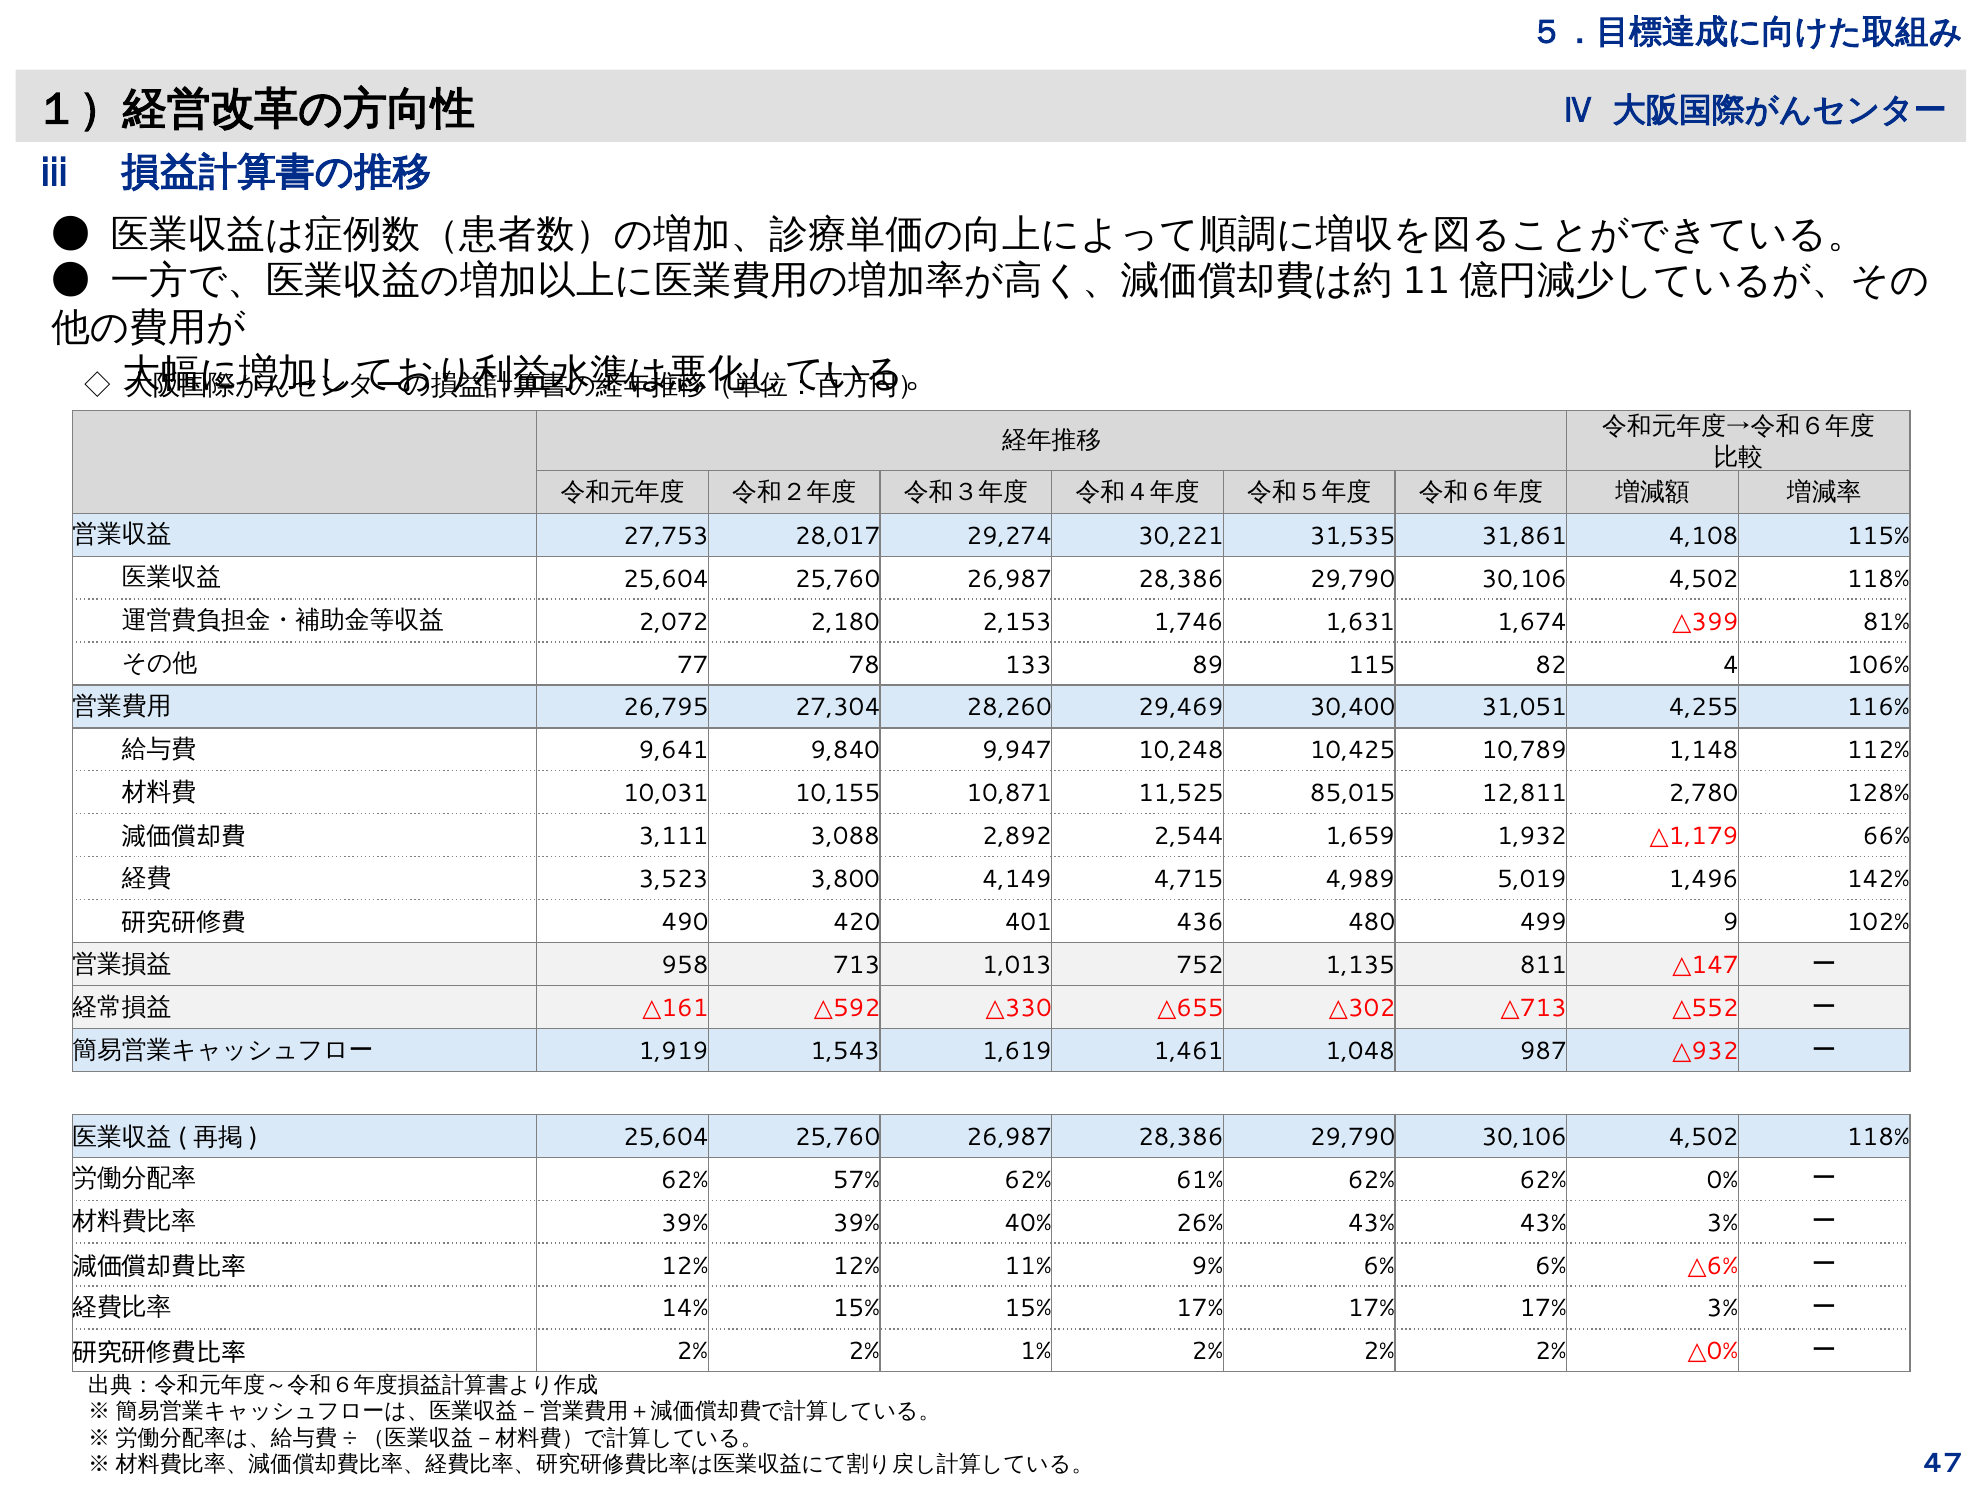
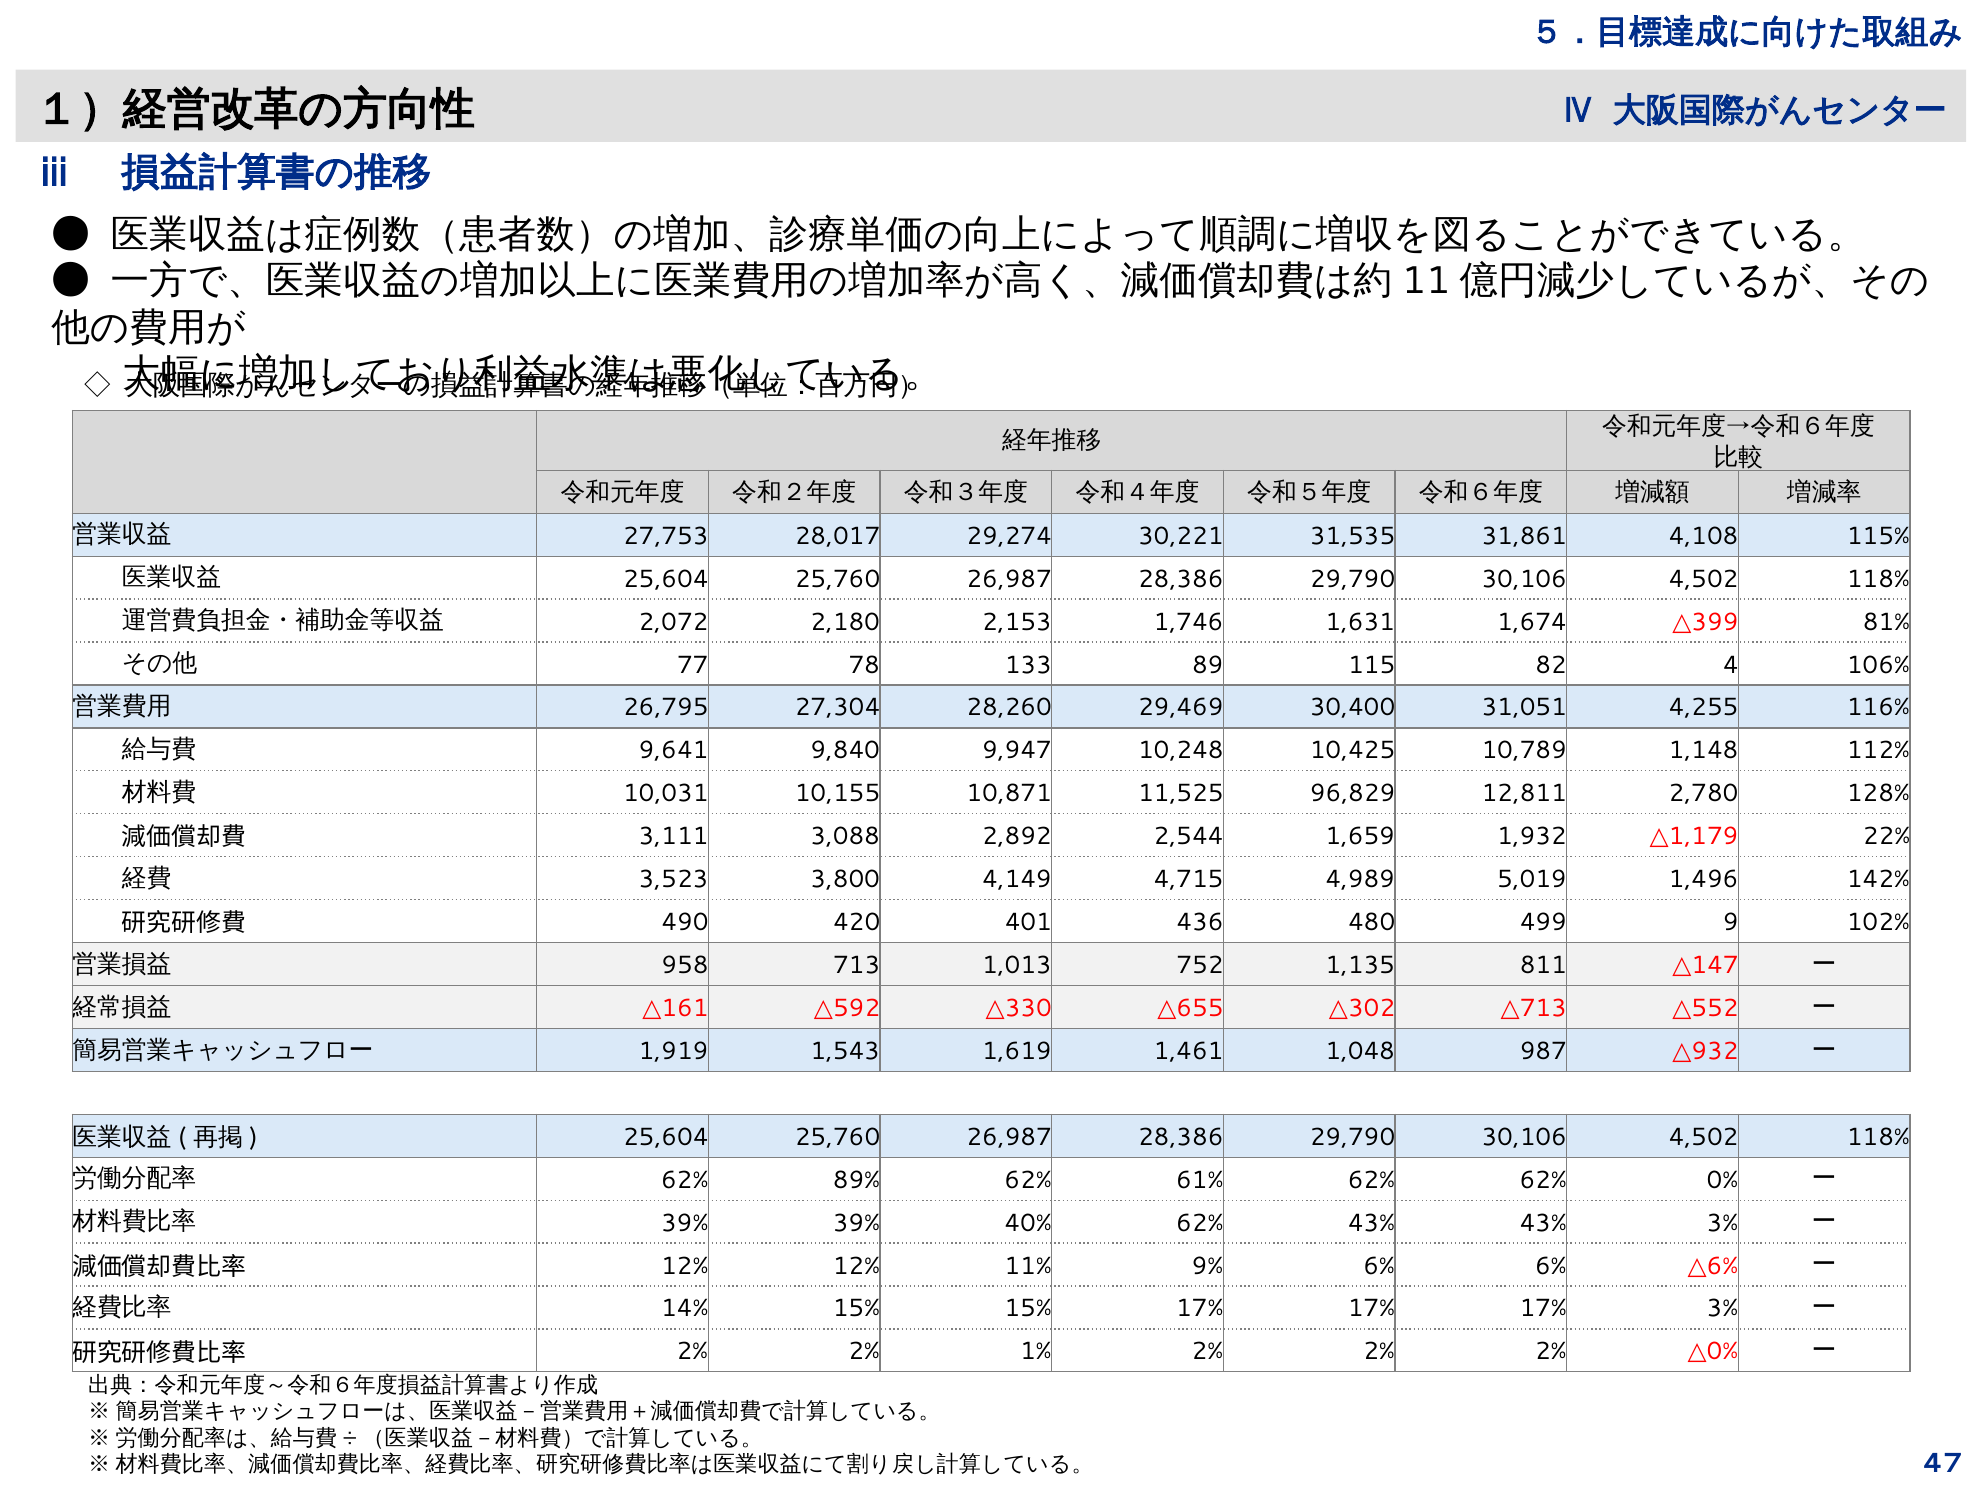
85,015: 85,015 -> 96,829 (1353, 793)
66%: 66% -> 22% (1887, 836)
57%: 57% -> 89% (857, 1180)
40% 26%: 26% -> 62% (1200, 1223)
